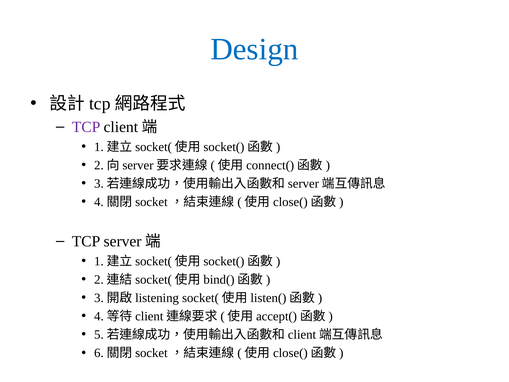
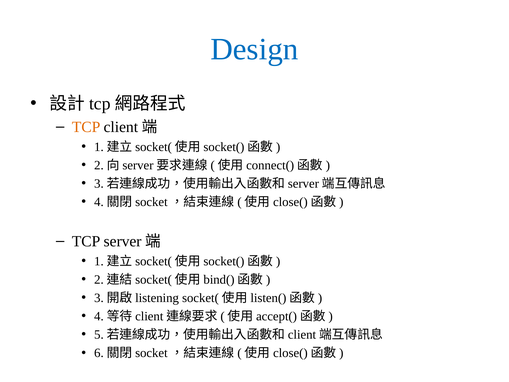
TCP colour: purple -> orange (86, 127)
